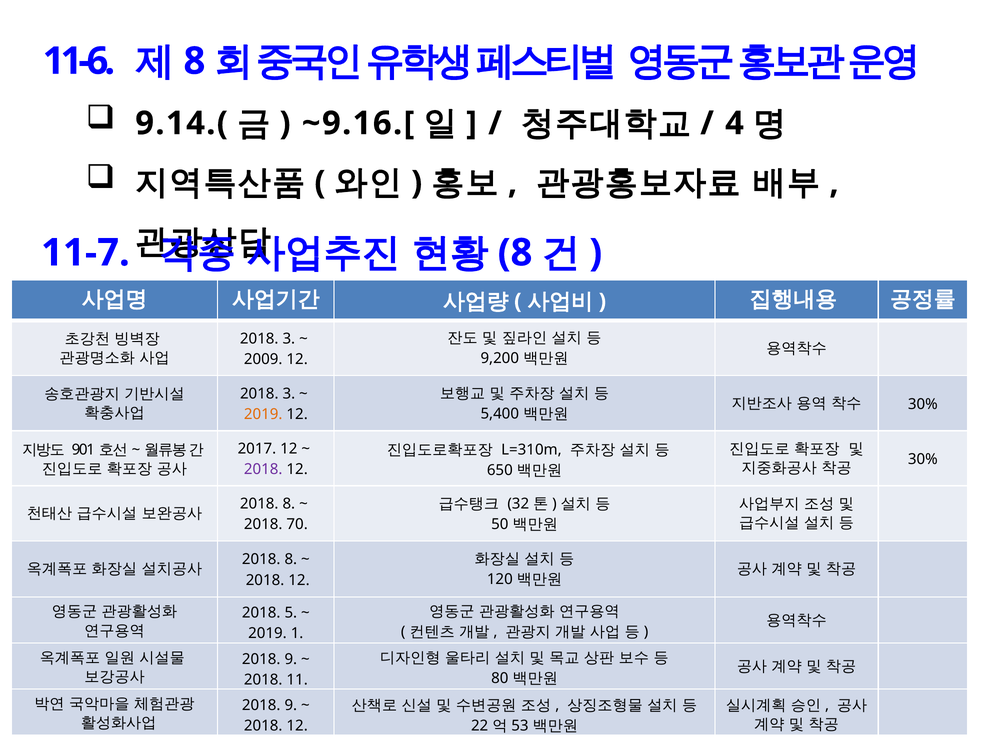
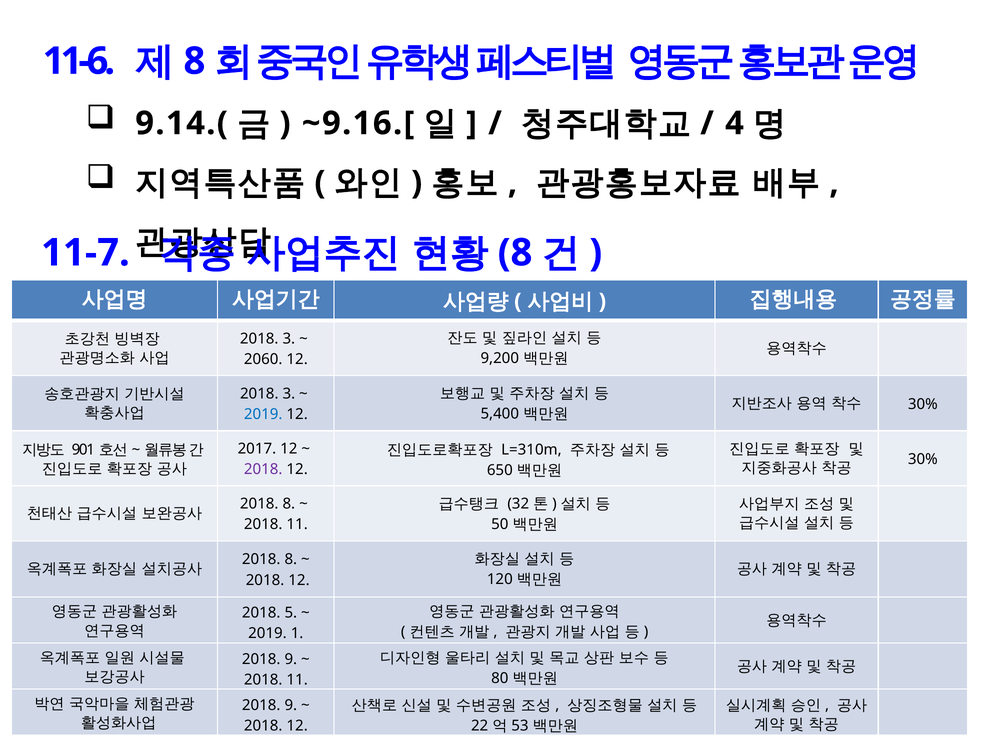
2009: 2009 -> 2060 (263, 359)
2019 colour: orange -> blue (263, 414)
70: 70 -> 11 (297, 525)
